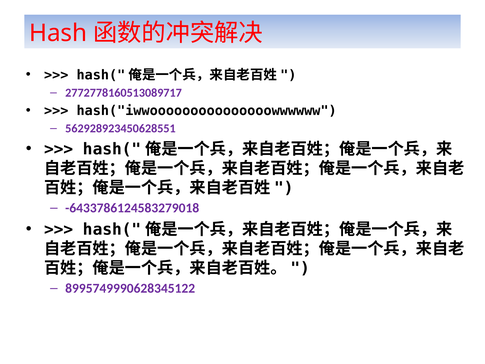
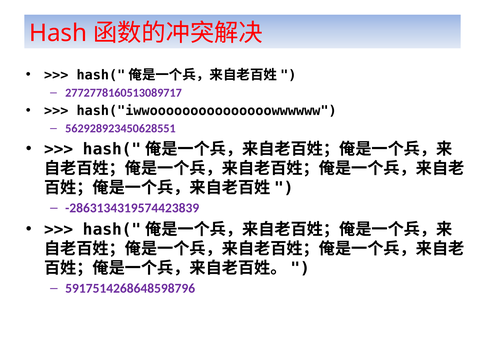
-6433786124583279018: -6433786124583279018 -> -2863134319574423839 (132, 208)
8995749990628345122: 8995749990628345122 -> 5917514268648598796 (130, 288)
